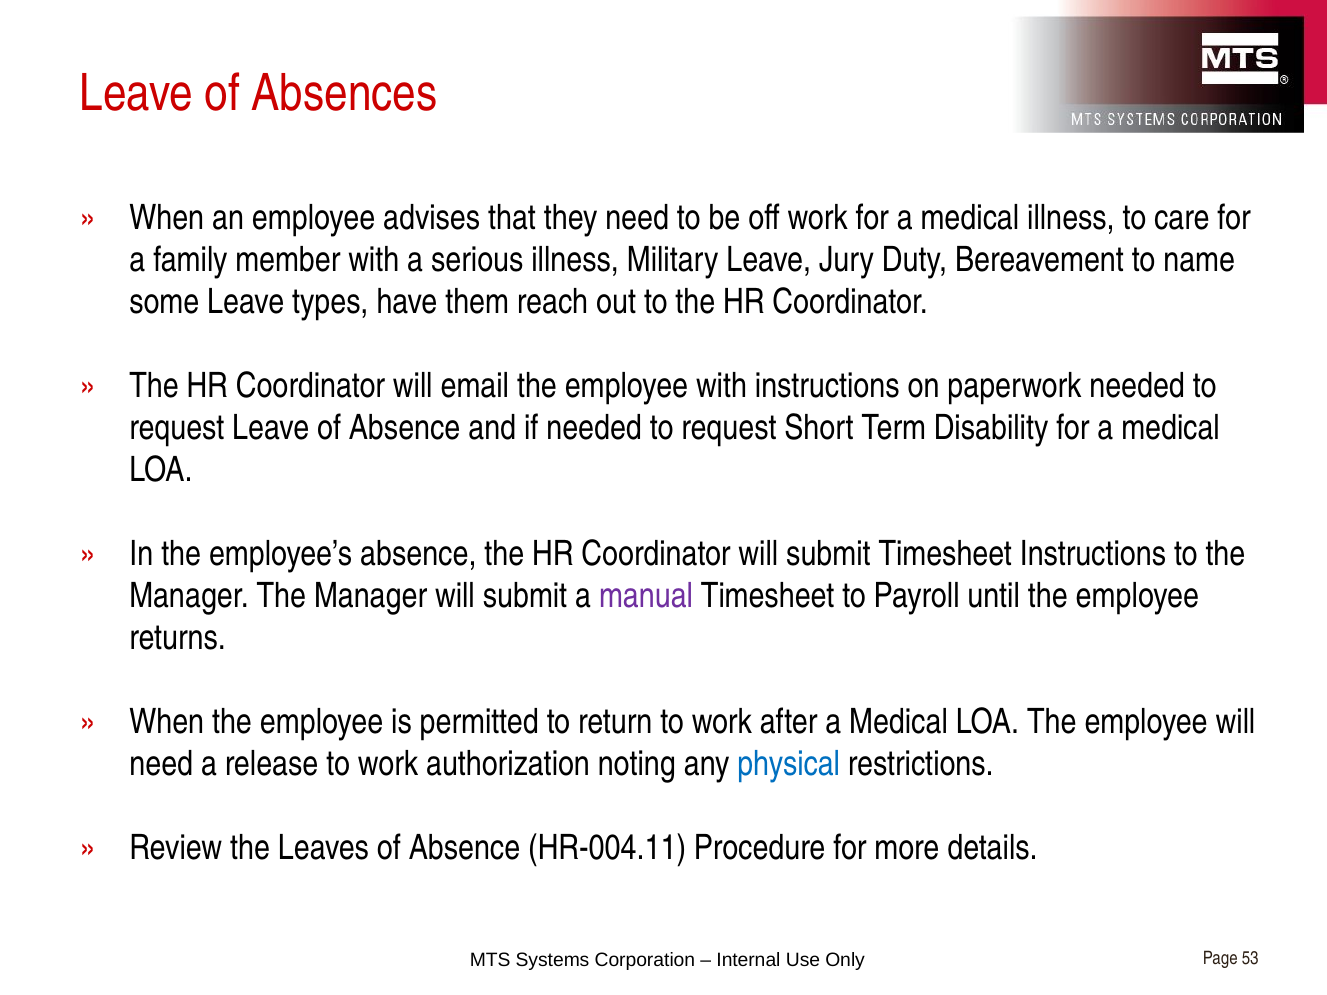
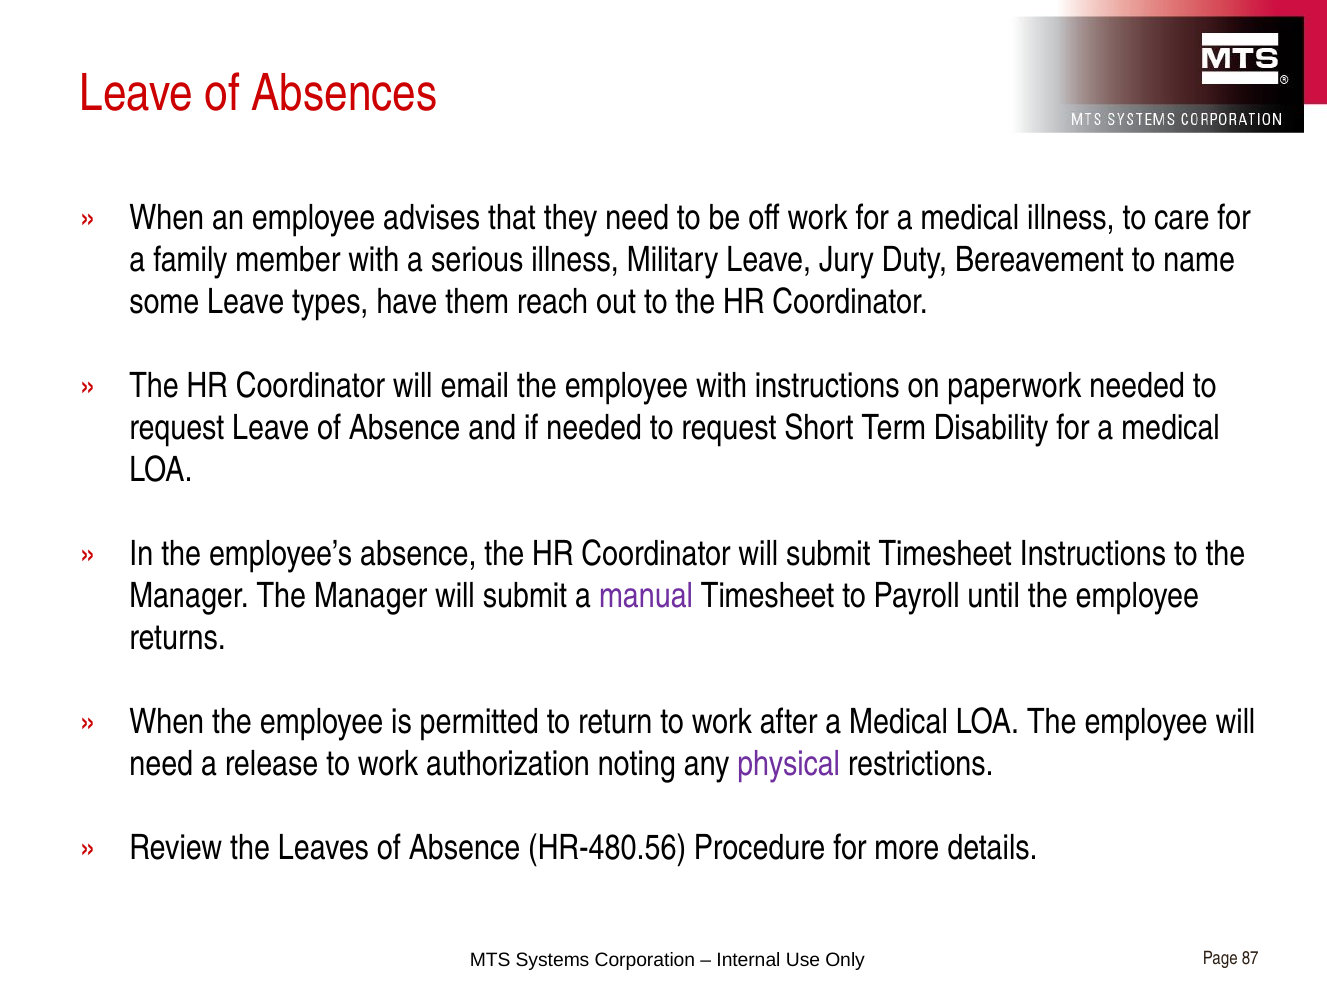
physical colour: blue -> purple (789, 764)
HR-004.11: HR-004.11 -> HR-480.56 (607, 848)
53: 53 -> 87 (1250, 959)
